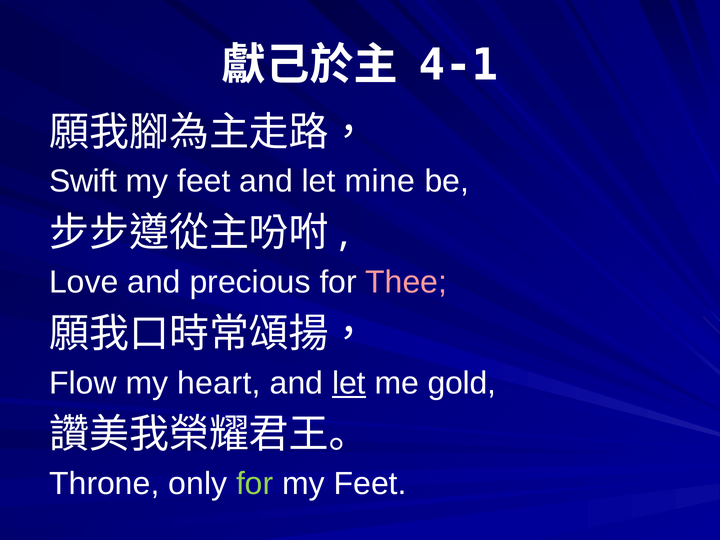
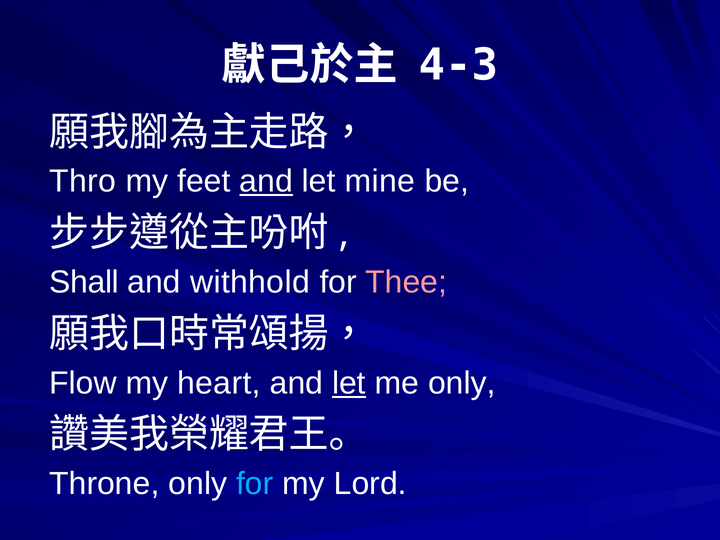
4-1: 4-1 -> 4-3 (458, 65)
Swift: Swift -> Thro (83, 181)
and underline: none -> present (266, 181)
Love: Love -> Shall (84, 282)
precious: precious -> withhold (250, 282)
me gold: gold -> only (462, 383)
for colour: light green -> light blue (255, 484)
Feet: Feet -> Lord (370, 484)
